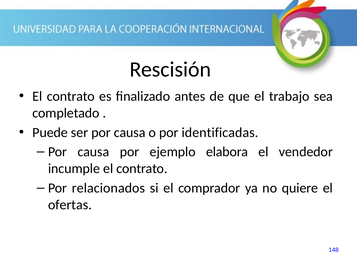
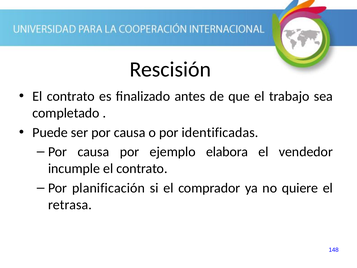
relacionados: relacionados -> planificación (108, 188)
ofertas: ofertas -> retrasa (70, 205)
